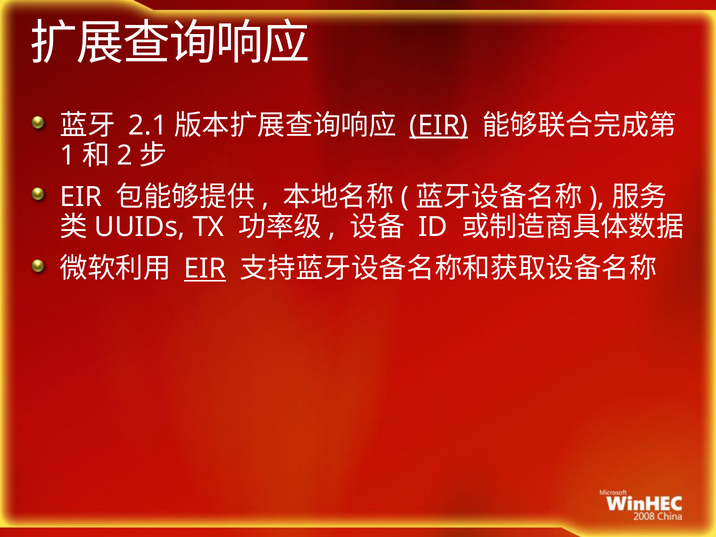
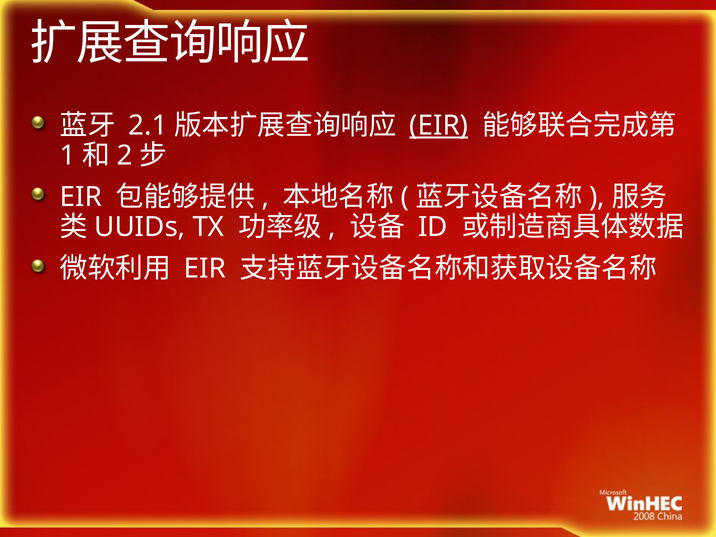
EIR underline: present -> none (205, 269)
